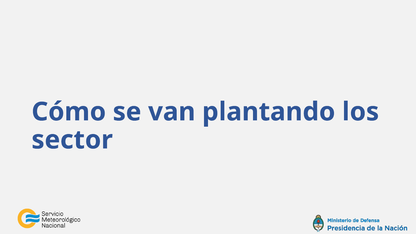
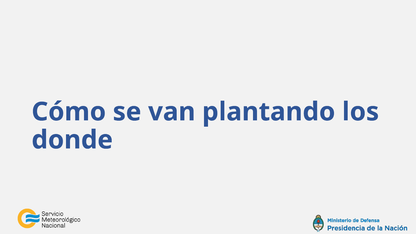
sector: sector -> donde (72, 140)
